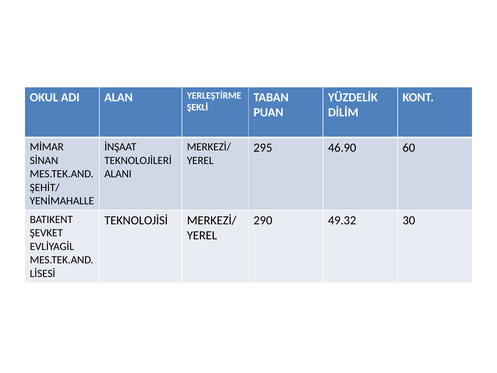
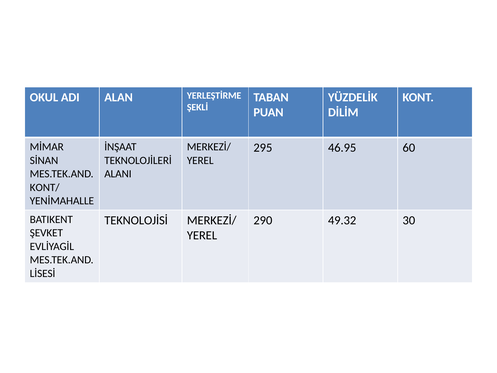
46.90: 46.90 -> 46.95 (342, 148)
ŞEHİT/: ŞEHİT/ -> KONT/ (45, 187)
